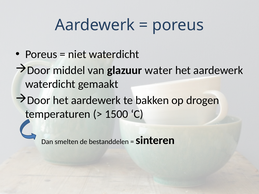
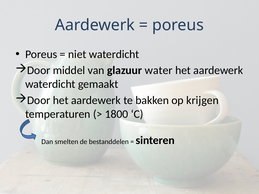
drogen: drogen -> krijgen (203, 100)
1500: 1500 -> 1800 (117, 114)
